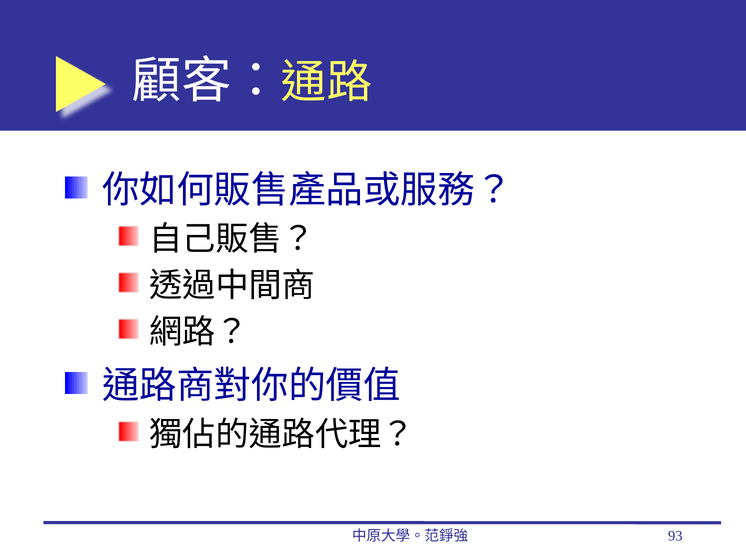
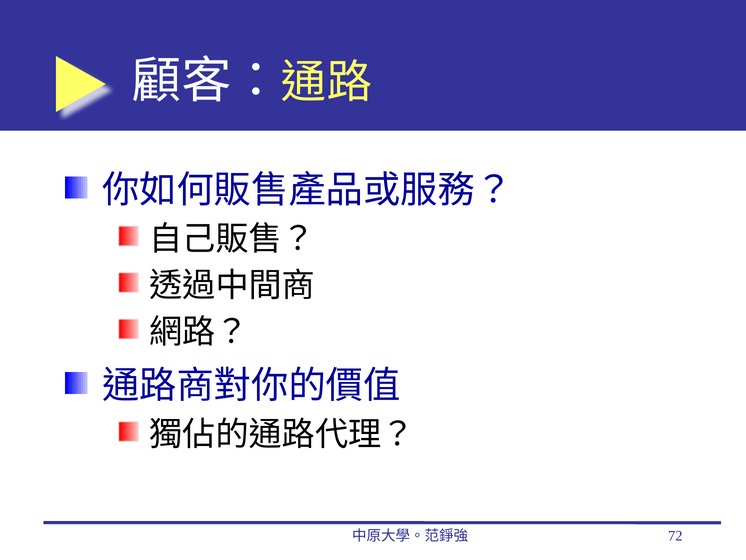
93: 93 -> 72 (675, 536)
